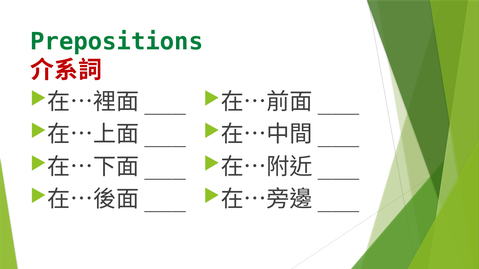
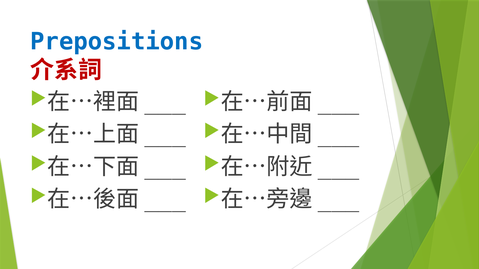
Prepositions colour: green -> blue (117, 42)
